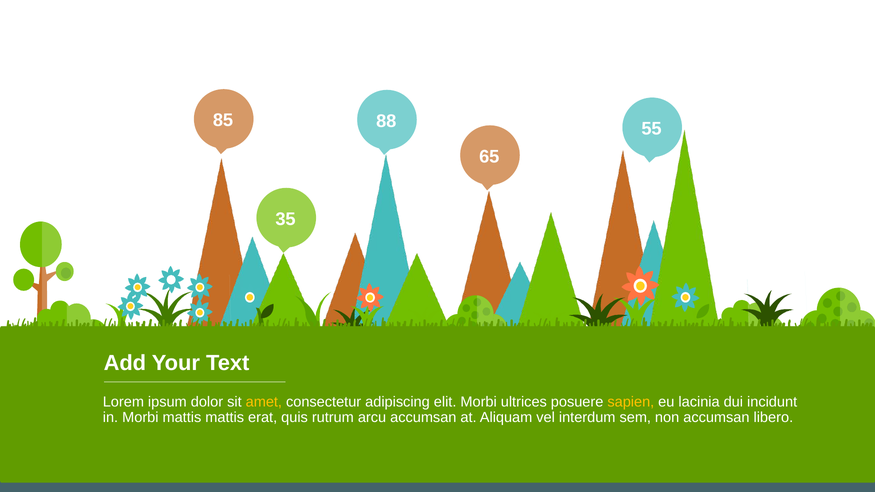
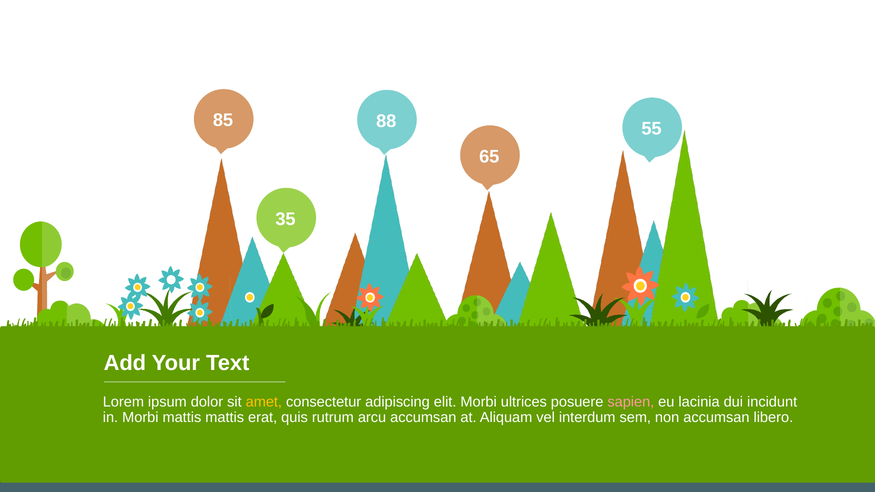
sapien colour: yellow -> pink (631, 402)
